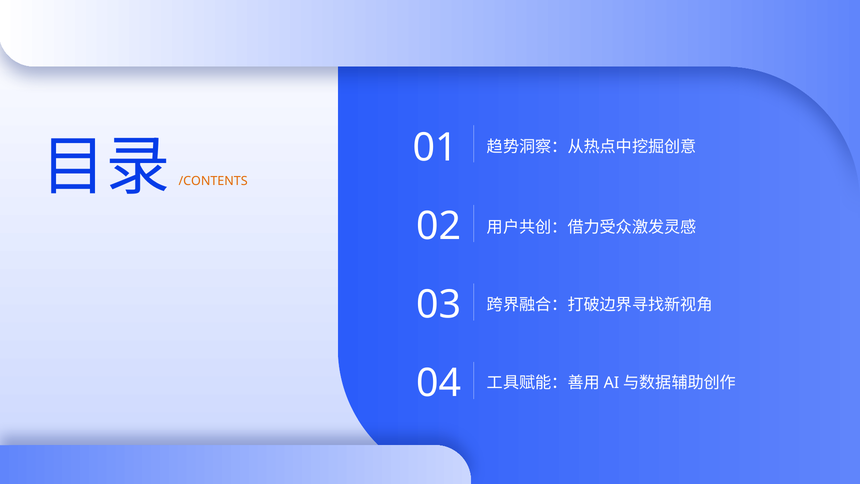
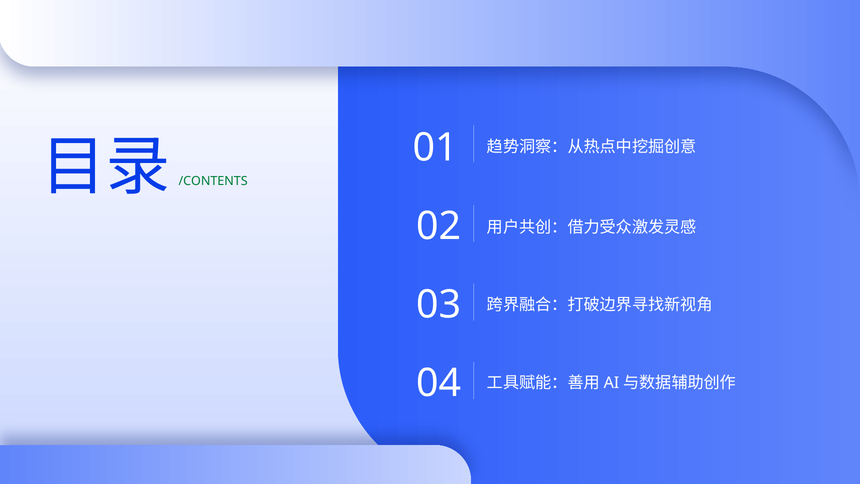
/CONTENTS colour: orange -> green (213, 181)
